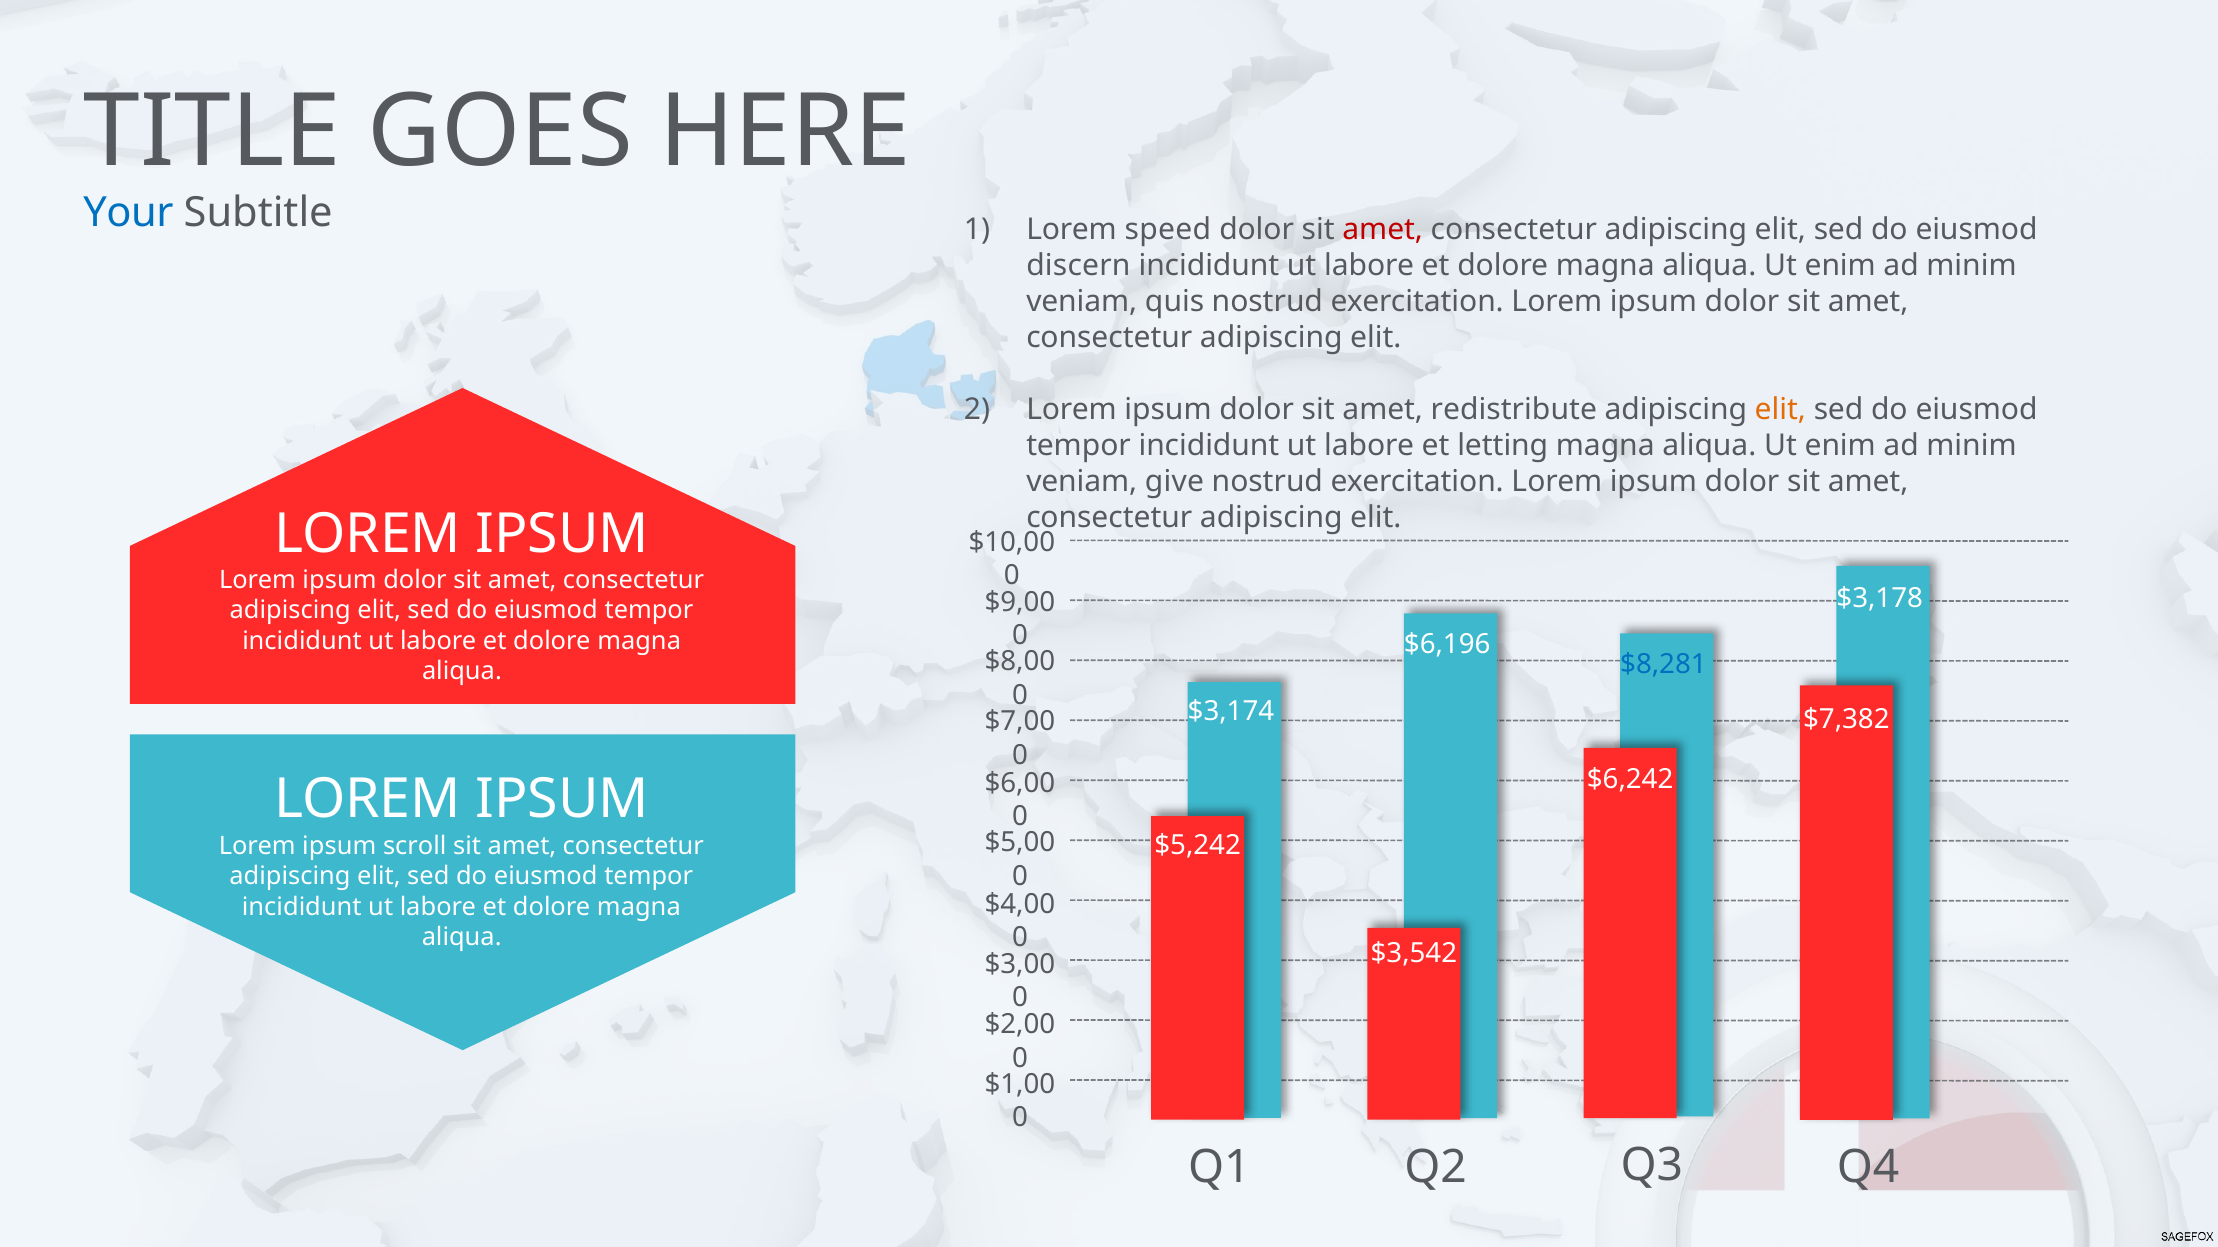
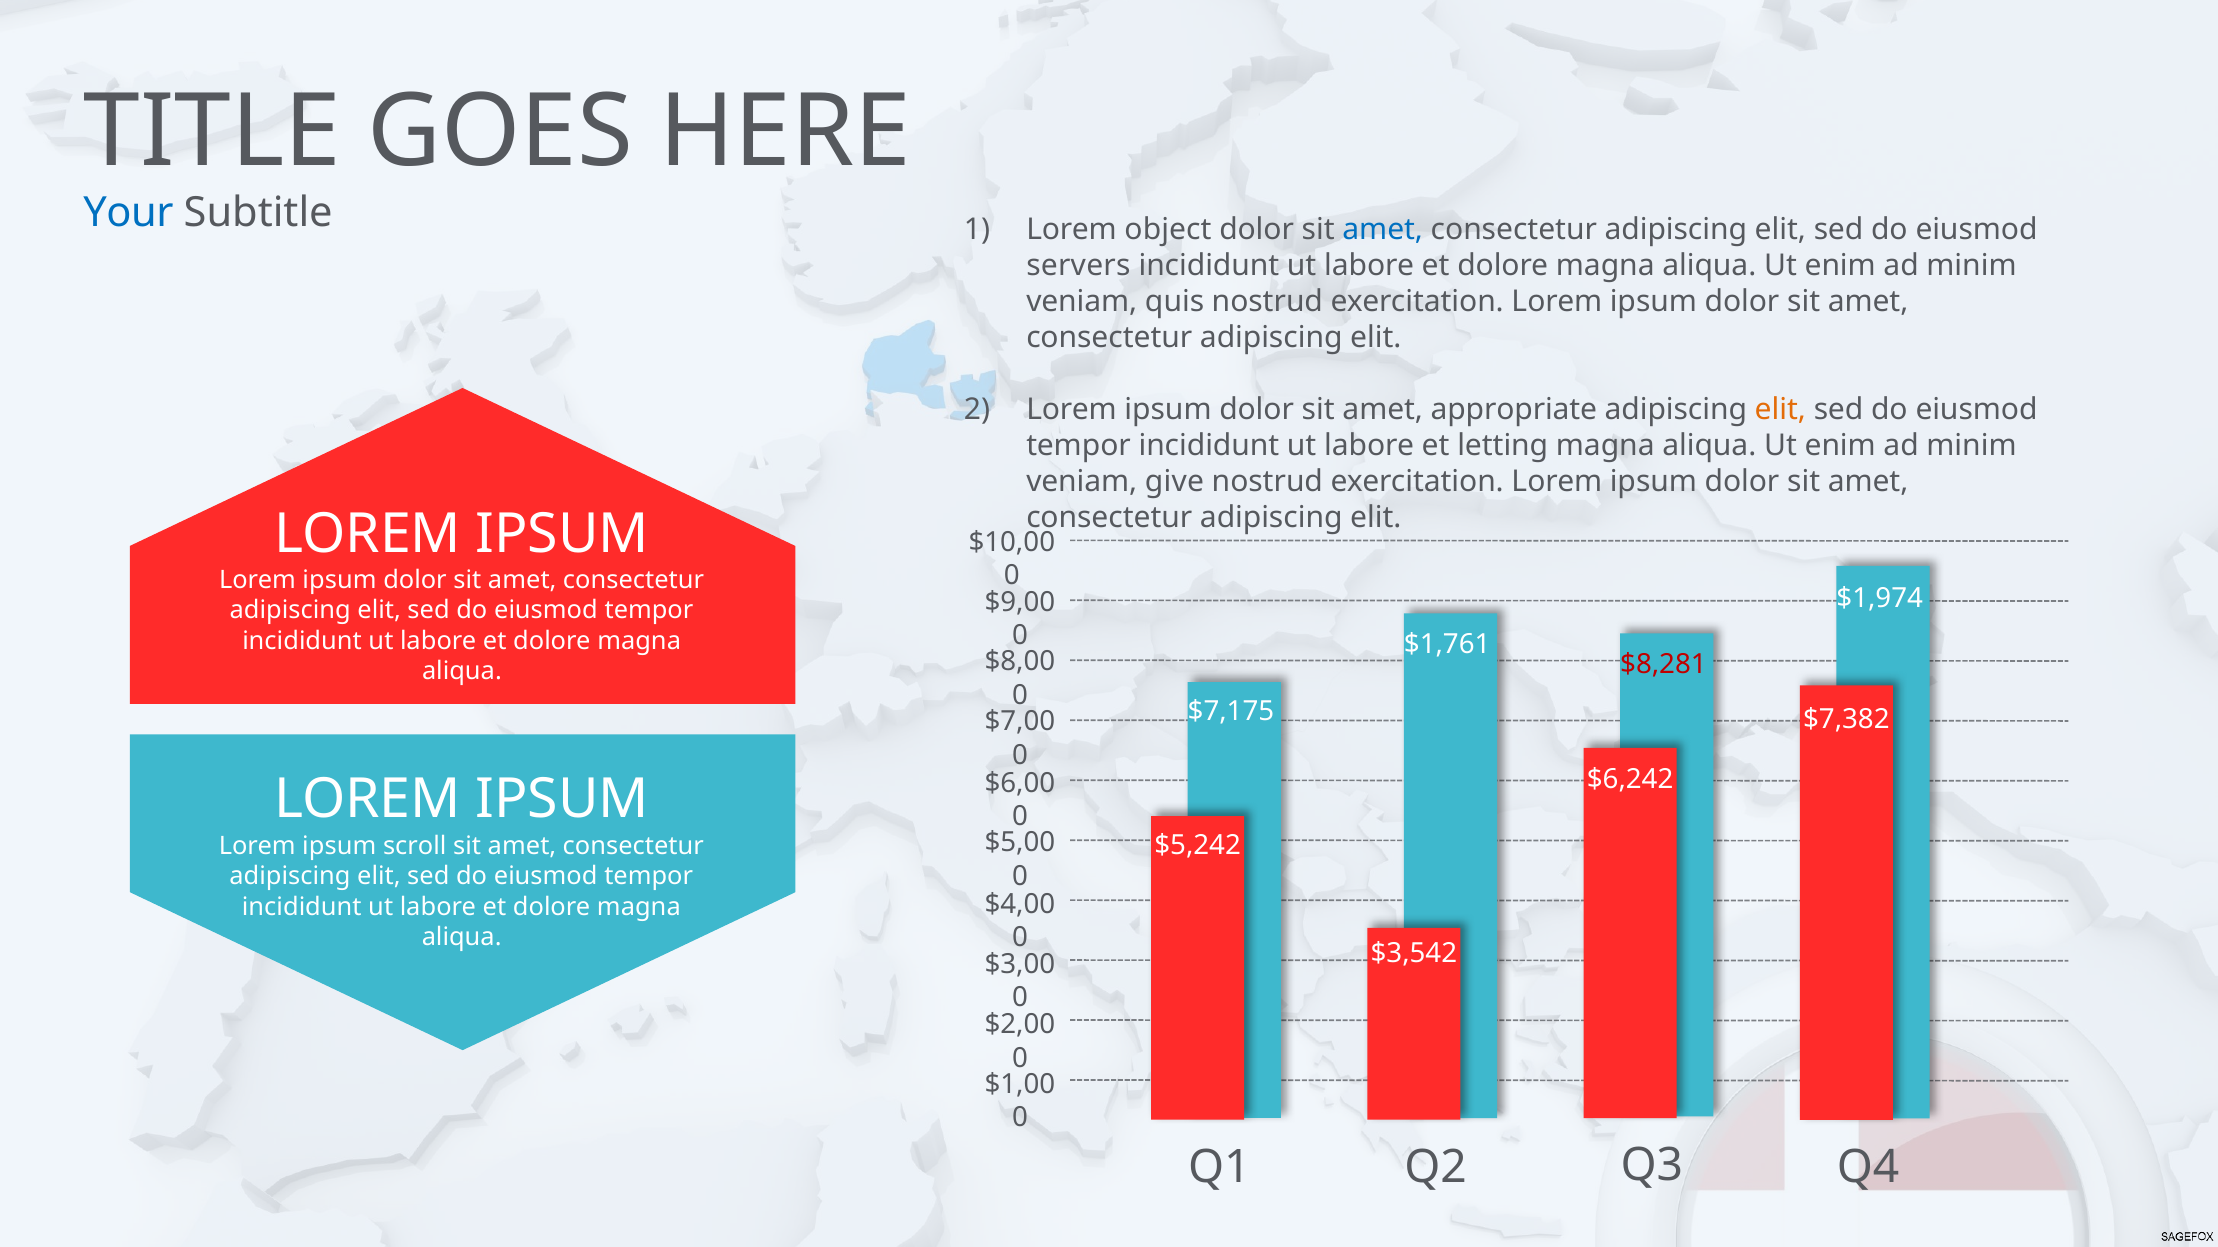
speed: speed -> object (1168, 230)
amet colour: red -> blue (1383, 230)
discern: discern -> servers (1078, 266)
redistribute: redistribute -> appropriate (1514, 410)
$3,178: $3,178 -> $1,974 (1880, 598)
$6,196: $6,196 -> $1,761 (1447, 645)
$8,281 colour: blue -> red (1663, 664)
$3,174: $3,174 -> $7,175 (1231, 712)
